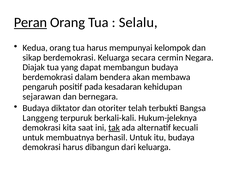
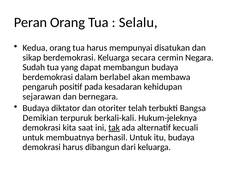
Peran underline: present -> none (30, 22)
kelompok: kelompok -> disatukan (172, 48)
Diajak: Diajak -> Sudah (34, 67)
bendera: bendera -> berlabel (115, 77)
Langgeng: Langgeng -> Demikian (40, 118)
